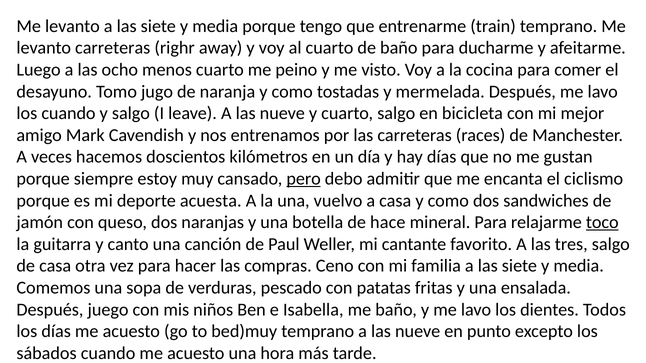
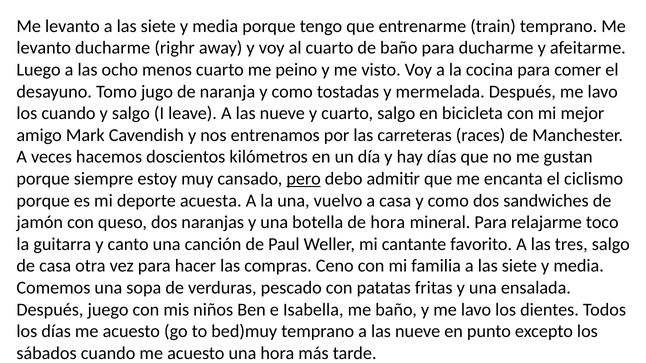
levanto carreteras: carreteras -> ducharme (113, 48)
de hace: hace -> hora (388, 223)
toco underline: present -> none (602, 223)
